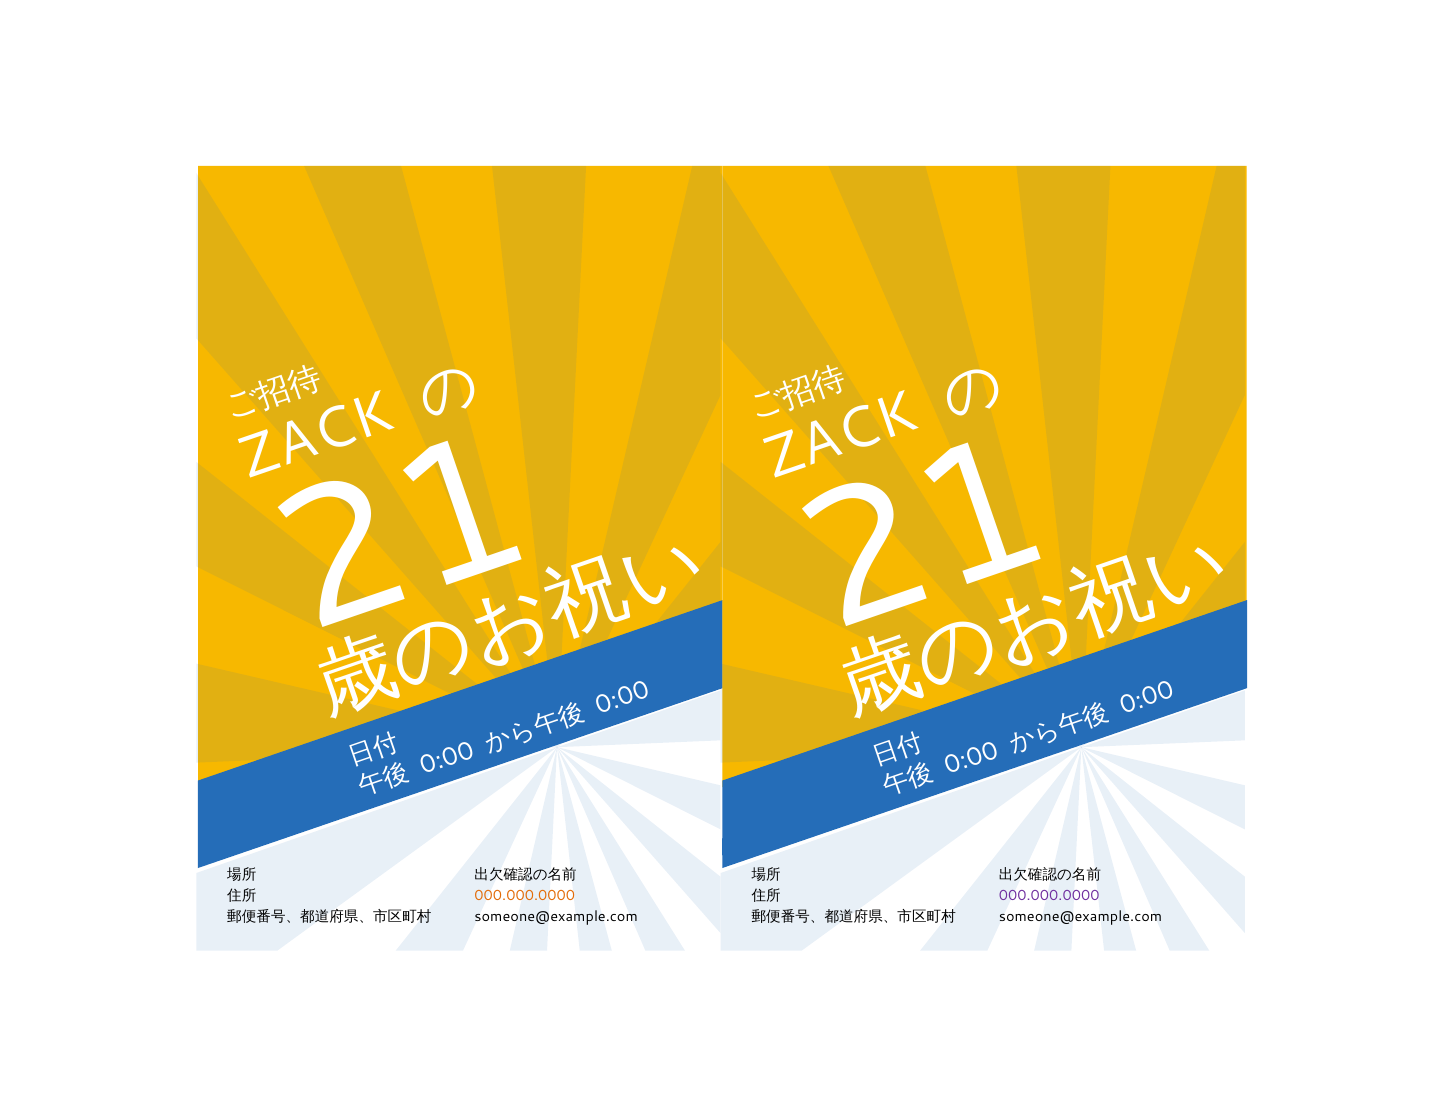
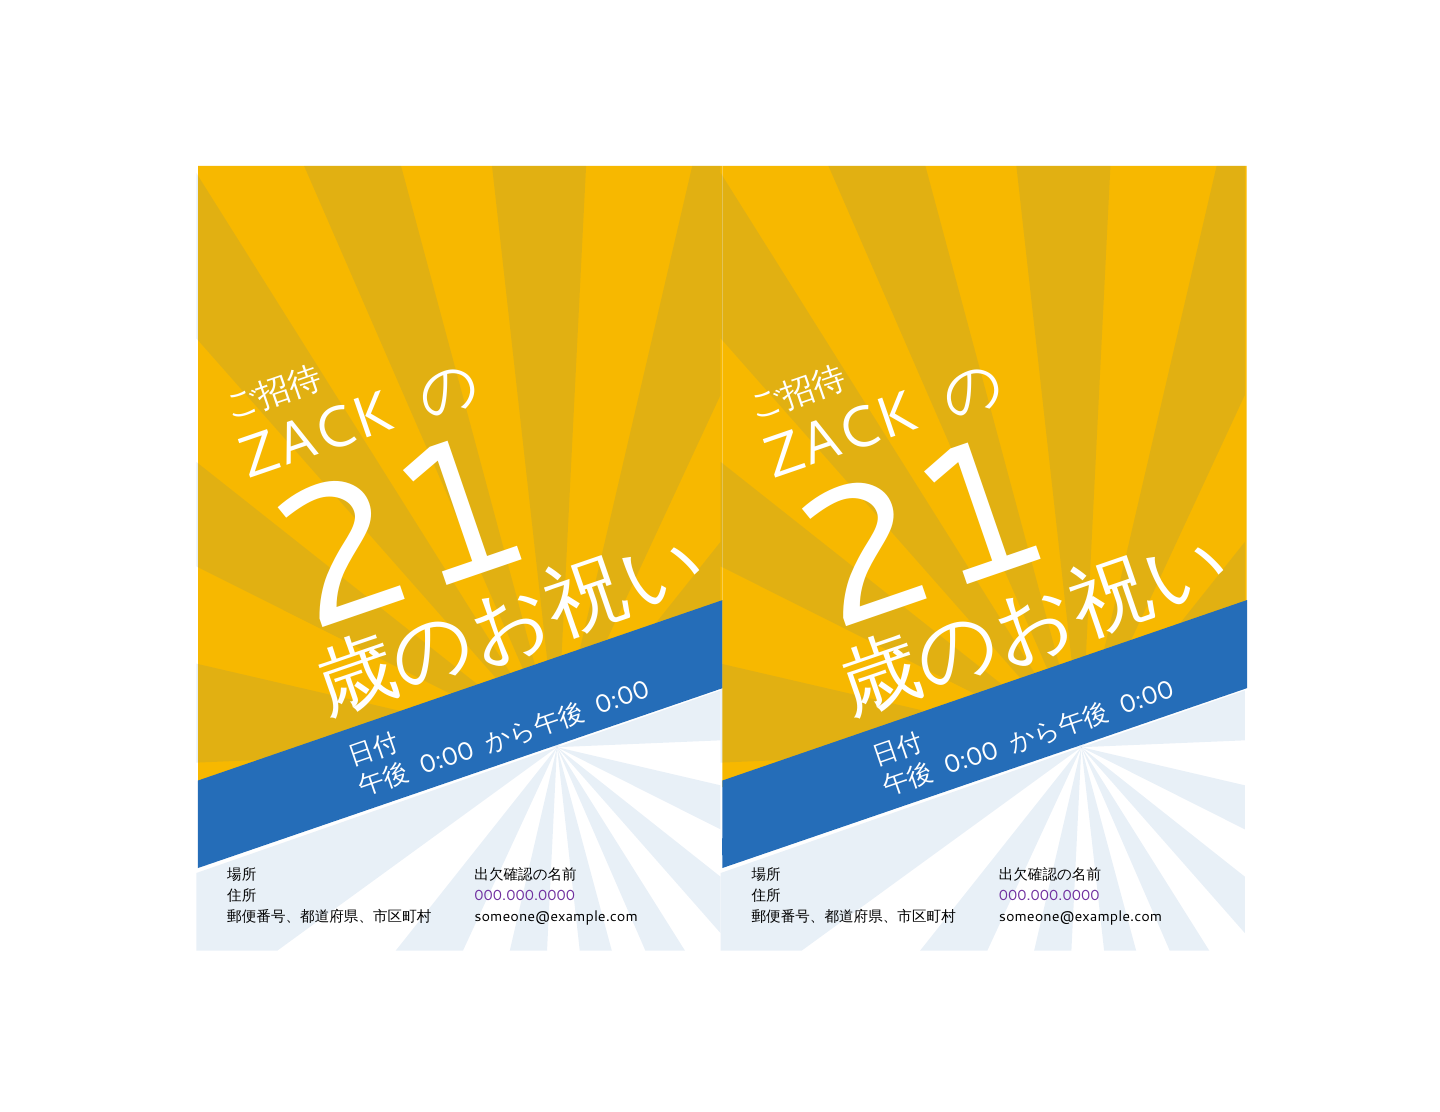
000.000.0000 colour: orange -> purple (525, 896)
